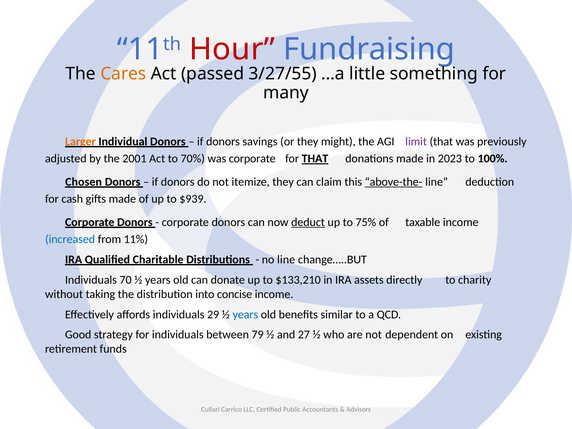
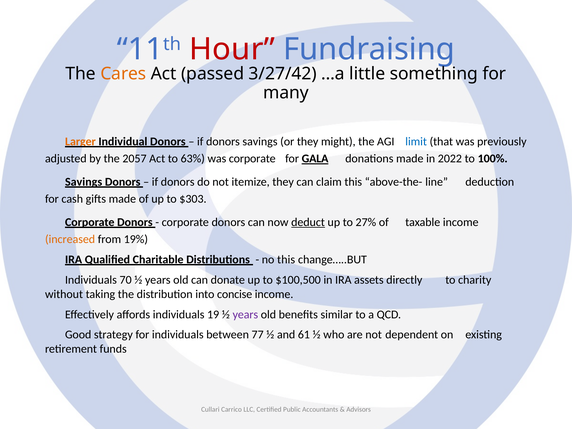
3/27/55: 3/27/55 -> 3/27/42 (283, 74)
limit colour: purple -> blue (416, 142)
2001: 2001 -> 2057 (134, 159)
70%: 70% -> 63% (193, 159)
for THAT: THAT -> GALA (315, 159)
2023: 2023 -> 2022 (450, 159)
Chosen: Chosen -> Savings (84, 182)
above-the- underline: present -> none (394, 182)
$939: $939 -> $303 (193, 199)
75%: 75% -> 27% (366, 222)
increased colour: blue -> orange (70, 239)
11%: 11% -> 19% (136, 239)
no line: line -> this (286, 260)
$133,210: $133,210 -> $100,500 (298, 280)
29: 29 -> 19 (213, 314)
years colour: blue -> purple (245, 314)
79: 79 -> 77 (258, 335)
27: 27 -> 61 (304, 335)
